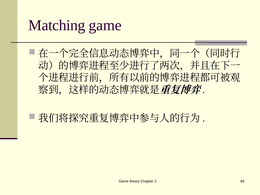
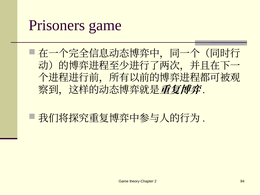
Matching: Matching -> Prisoners (57, 25)
